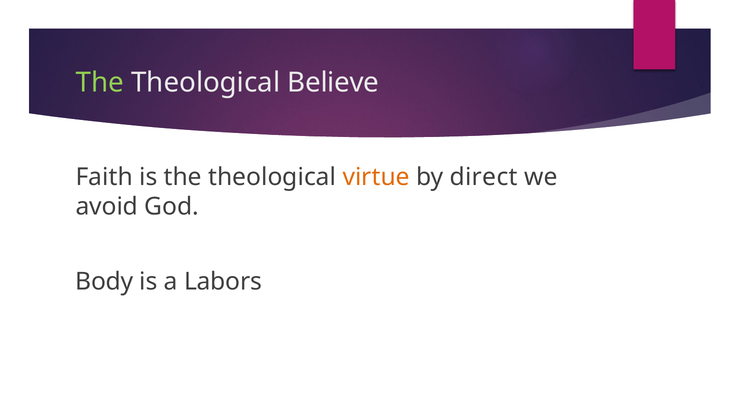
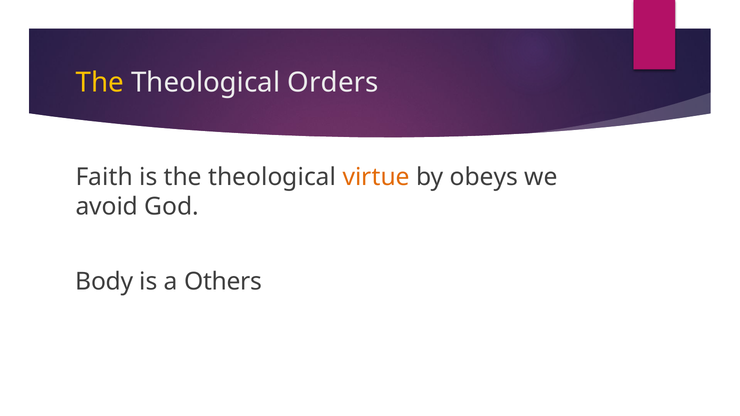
The colour: light green -> yellow (100, 82)
Believe: Believe -> Orders (333, 82)
direct: direct -> obeys (484, 177)
Labors: Labors -> Others (223, 282)
